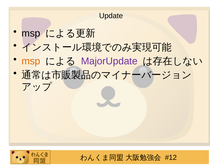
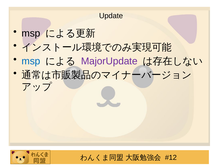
msp colour: orange -> blue (31, 61)
